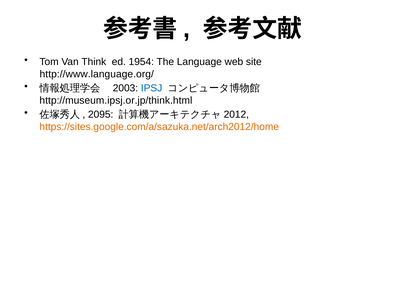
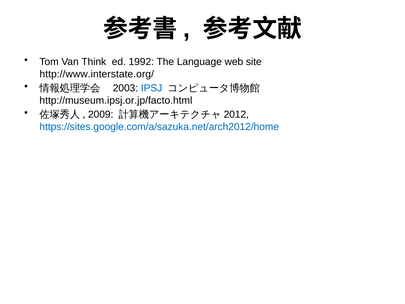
1954: 1954 -> 1992 (141, 62)
http://www.language.org/: http://www.language.org/ -> http://www.interstate.org/ (97, 74)
http://museum.ipsj.or.jp/think.html: http://museum.ipsj.or.jp/think.html -> http://museum.ipsj.or.jp/facto.html (116, 100)
2095: 2095 -> 2009 (101, 114)
https://sites.google.com/a/sazuka.net/arch2012/home colour: orange -> blue (159, 127)
